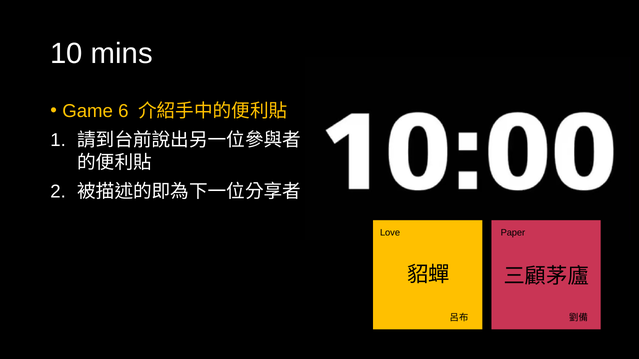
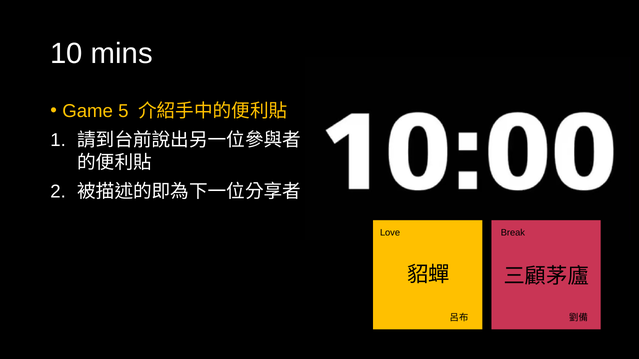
6: 6 -> 5 (123, 111)
Paper: Paper -> Break (513, 233)
